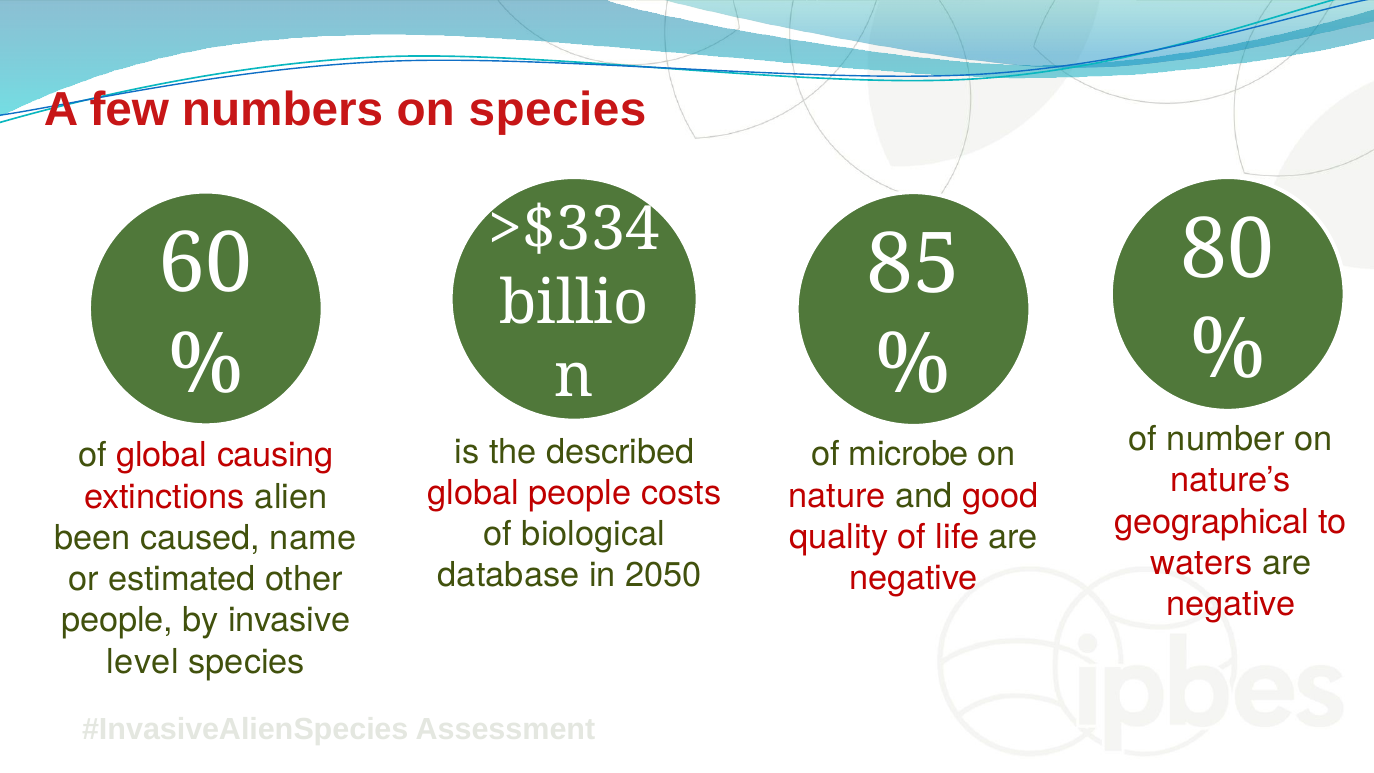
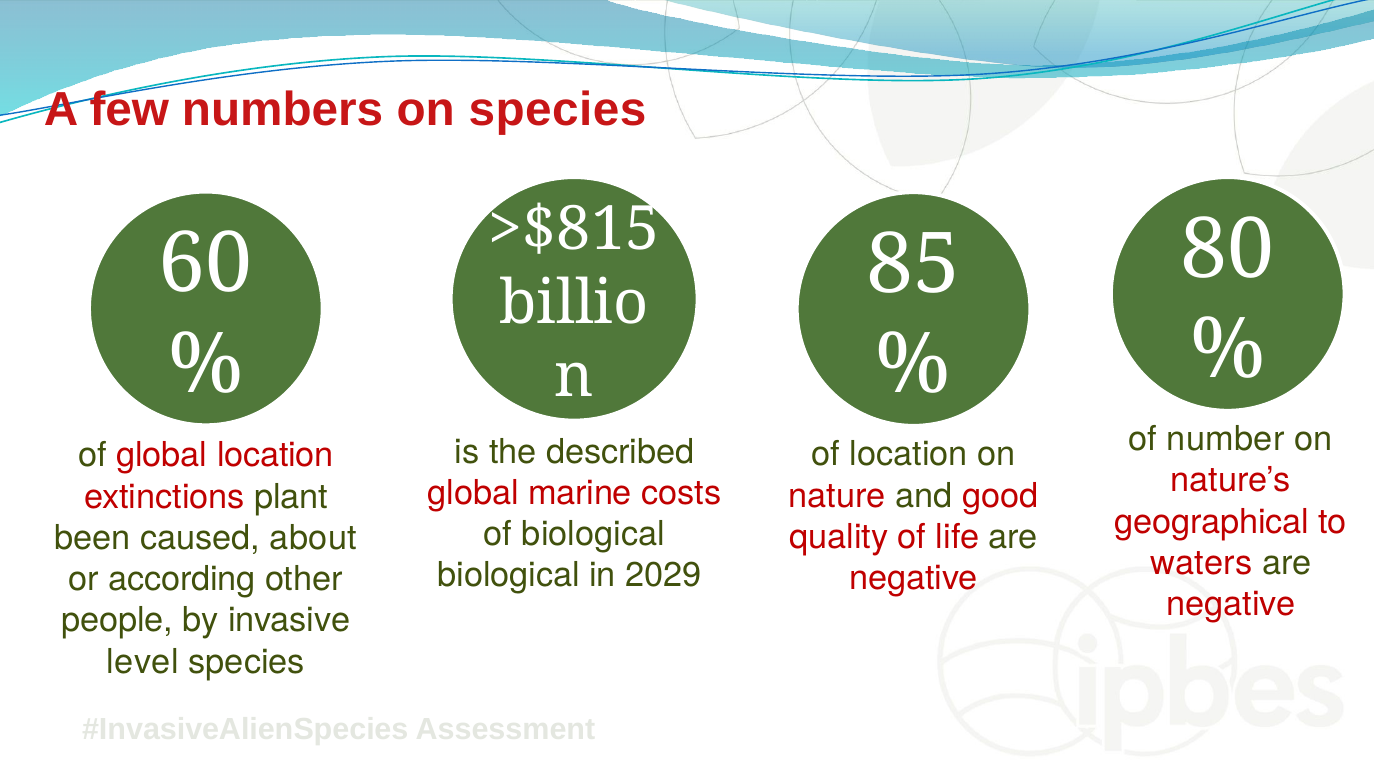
>$334: >$334 -> >$815 (574, 230)
of microbe: microbe -> location (909, 454)
global causing: causing -> location (275, 456)
global people: people -> marine (580, 493)
alien: alien -> plant (291, 497)
name: name -> about (313, 538)
database: database -> biological (509, 576)
2050: 2050 -> 2029 (664, 576)
estimated: estimated -> according (182, 579)
